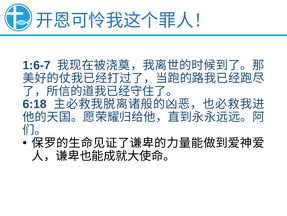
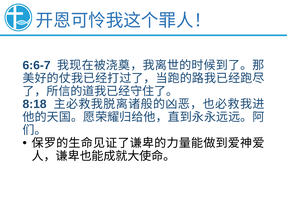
1:6-7: 1:6-7 -> 6:6-7 (37, 65)
6:18: 6:18 -> 8:18 (35, 104)
